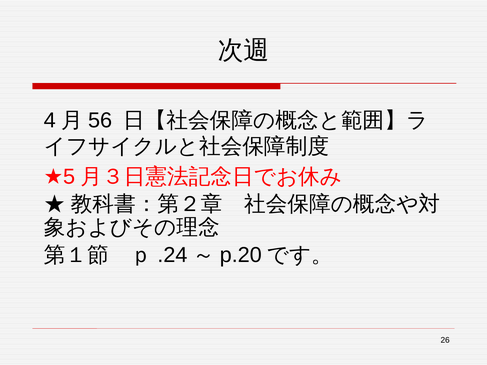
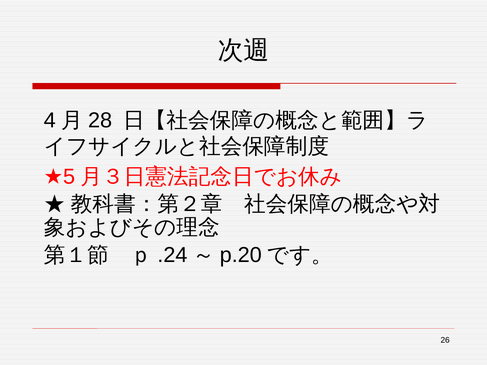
56: 56 -> 28 (100, 120)
